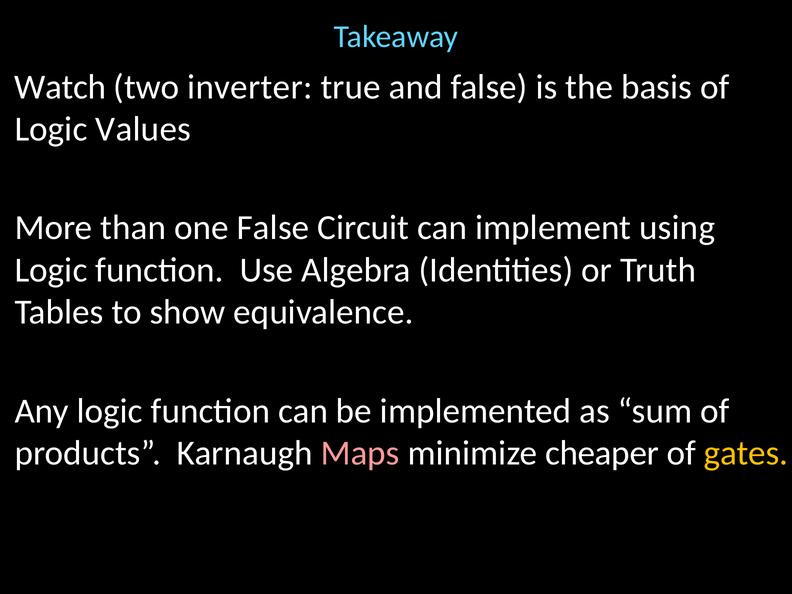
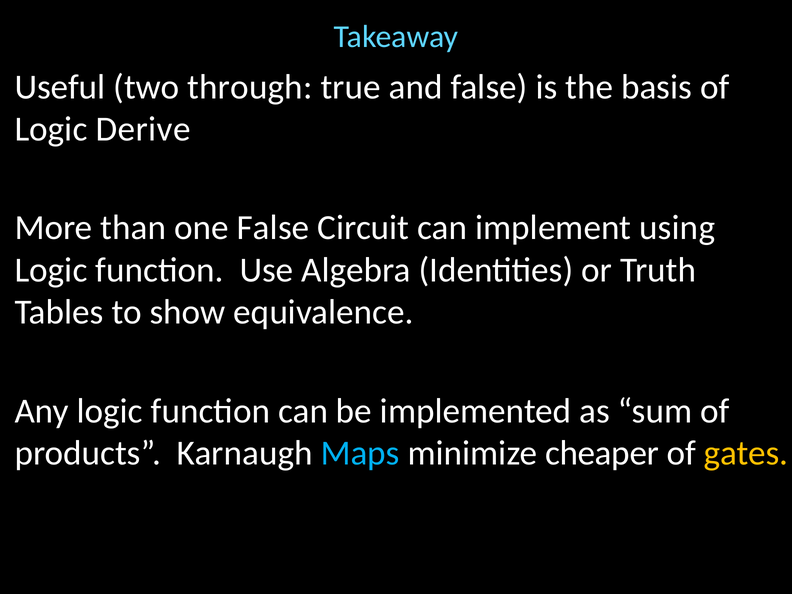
Watch: Watch -> Useful (60, 87)
inverter: inverter -> through (250, 87)
Values: Values -> Derive (143, 129)
Maps colour: pink -> light blue (360, 453)
